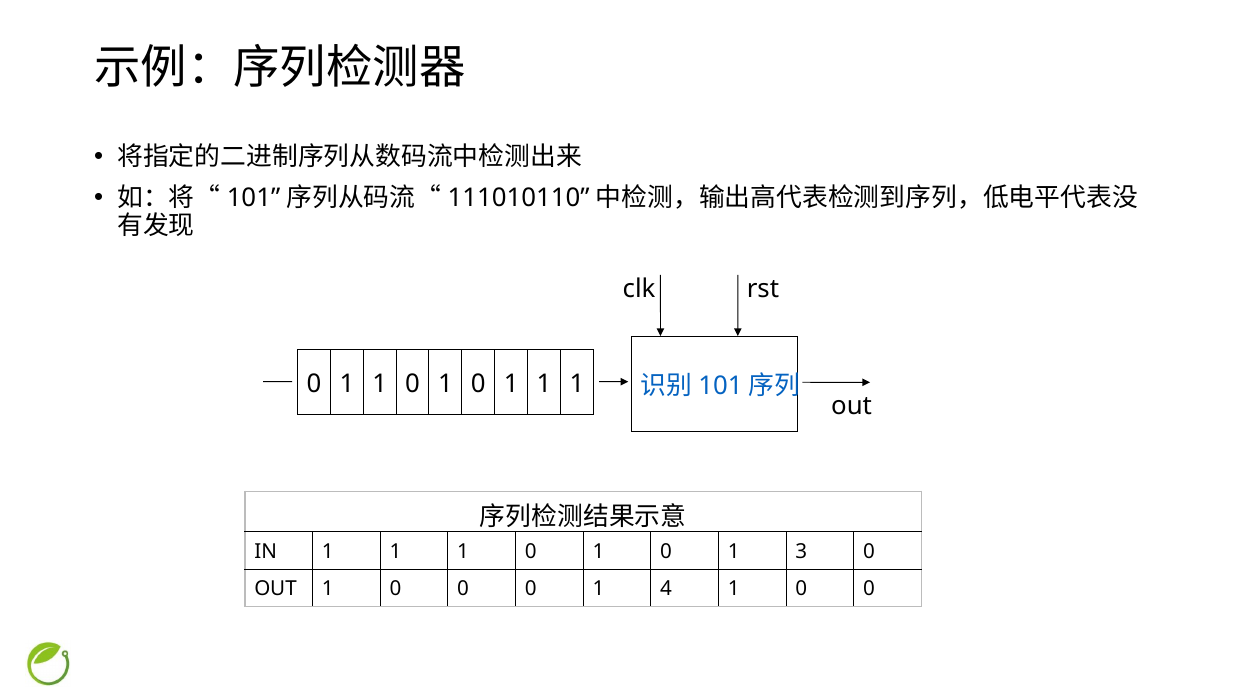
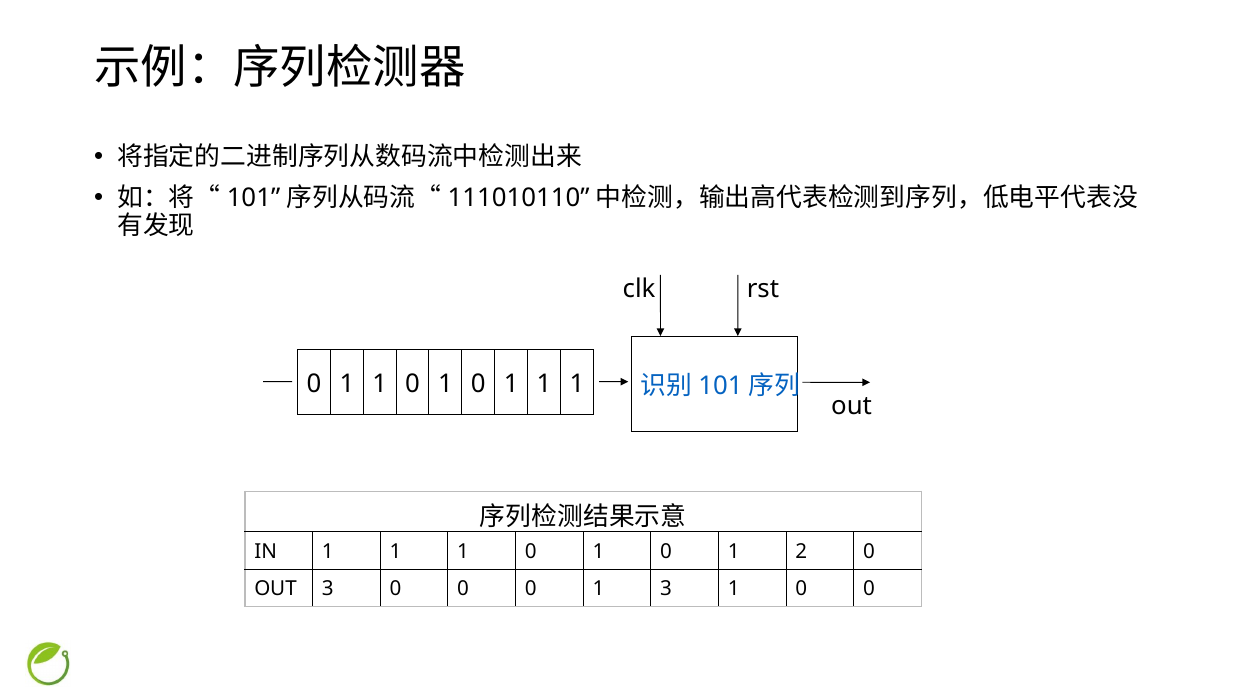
3: 3 -> 2 (801, 551)
1: 1 -> 3 (328, 589)
1 4: 4 -> 3 (666, 589)
